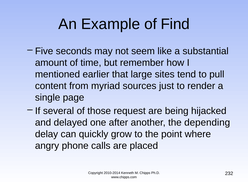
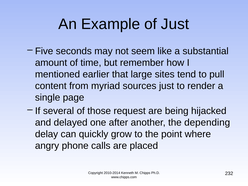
of Find: Find -> Just (175, 24)
